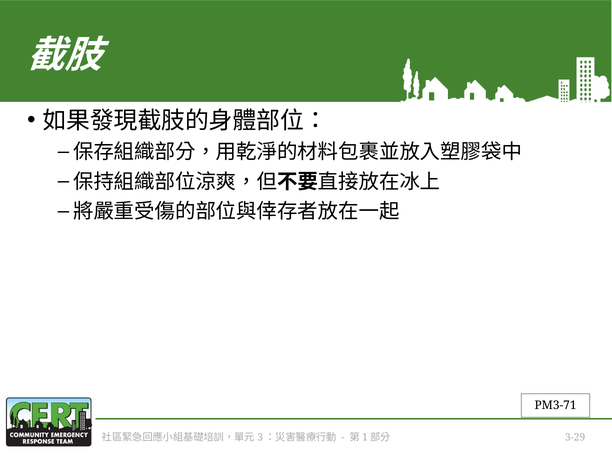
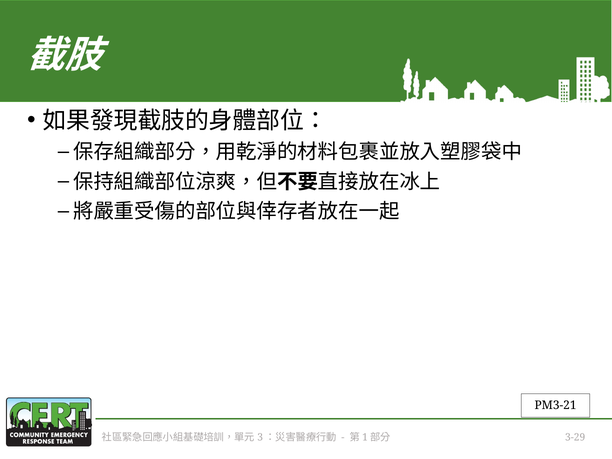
PM3-71: PM3-71 -> PM3-21 (556, 405)
